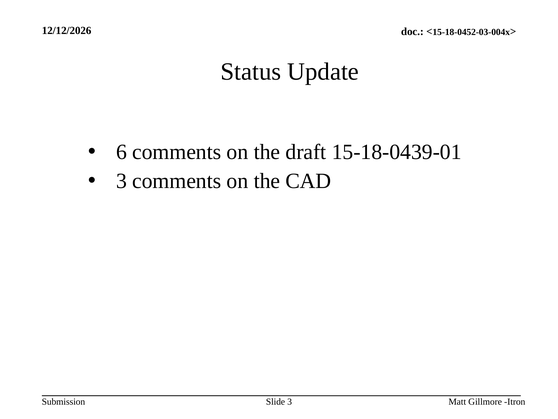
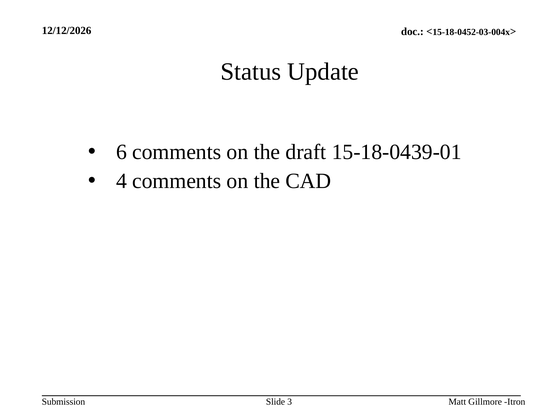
3: 3 -> 4 (121, 181)
